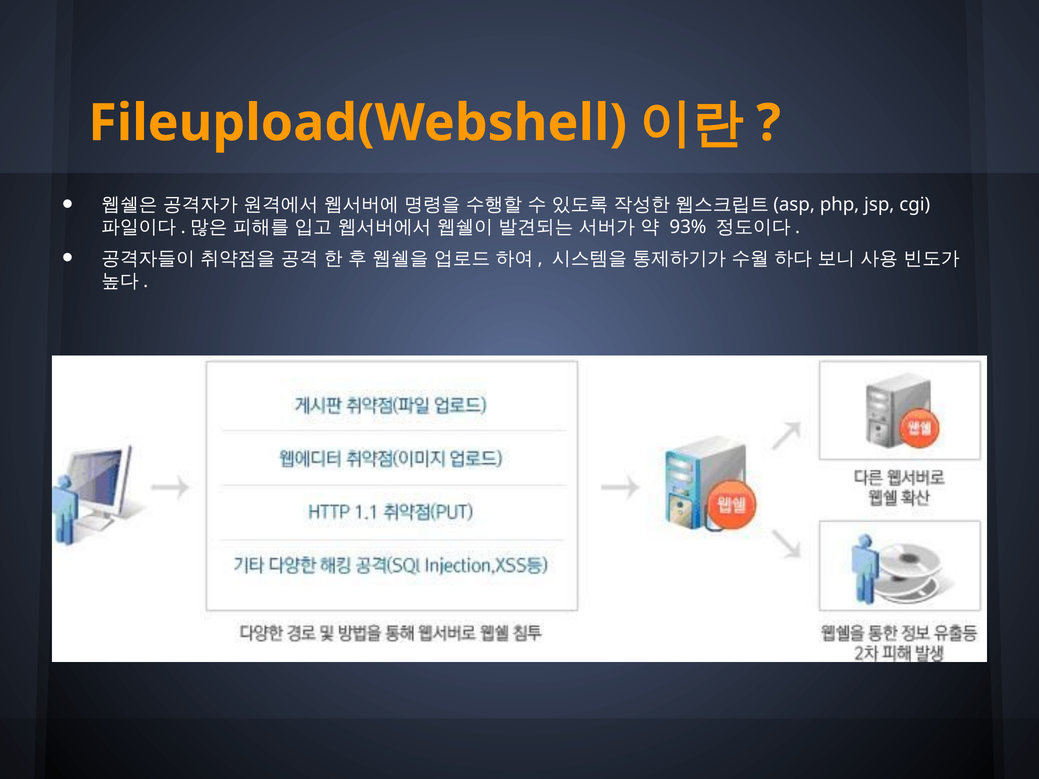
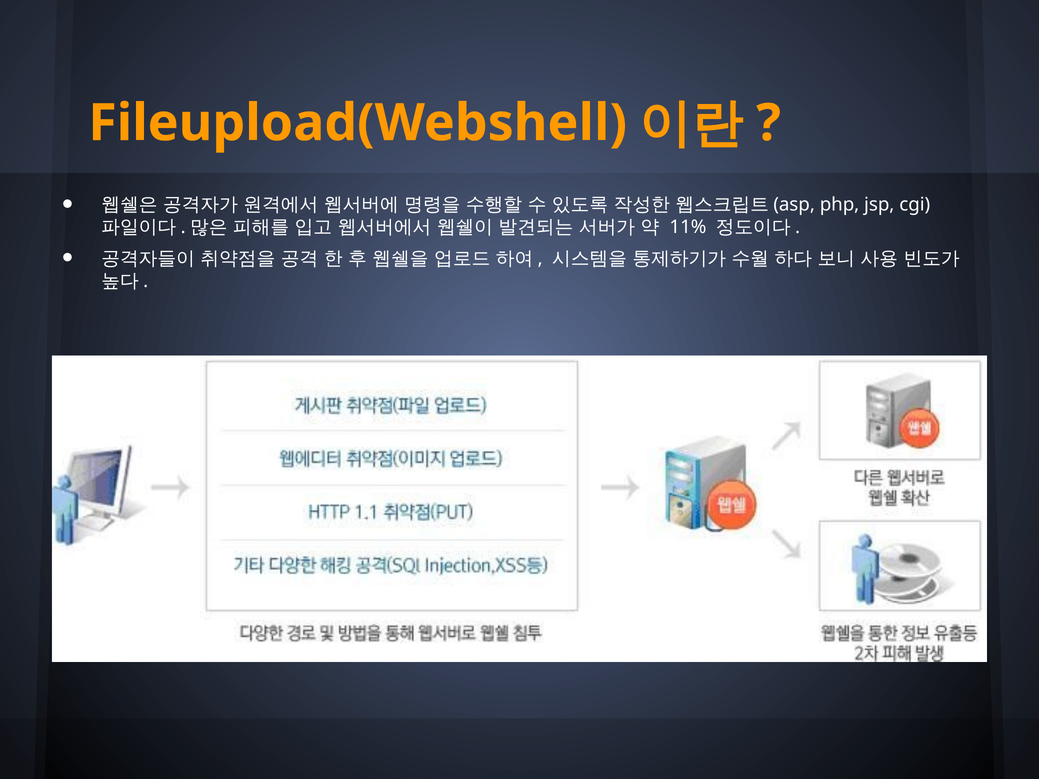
93%: 93% -> 11% (688, 227)
